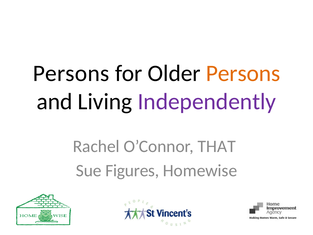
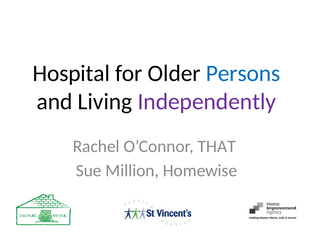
Persons: Persons -> Hospital (71, 73)
Persons colour: orange -> blue (243, 73)
Figures: Figures -> Million (132, 171)
